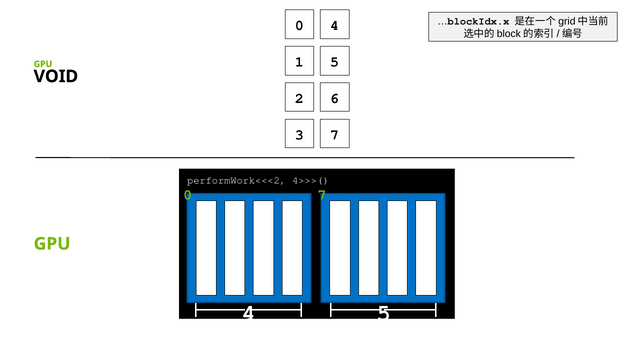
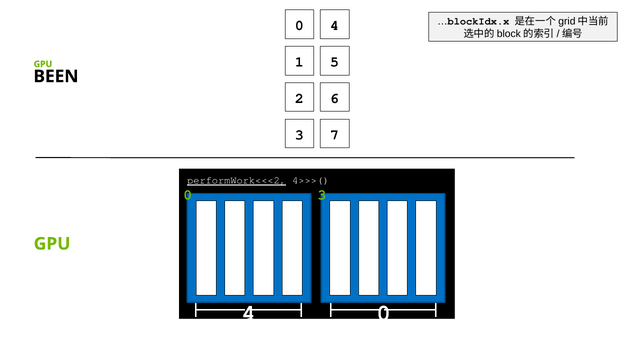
VOID: VOID -> BEEN (56, 77)
performWork<<<2 underline: none -> present (237, 181)
0 7: 7 -> 3 (322, 195)
5: 5 -> 0 (384, 313)
